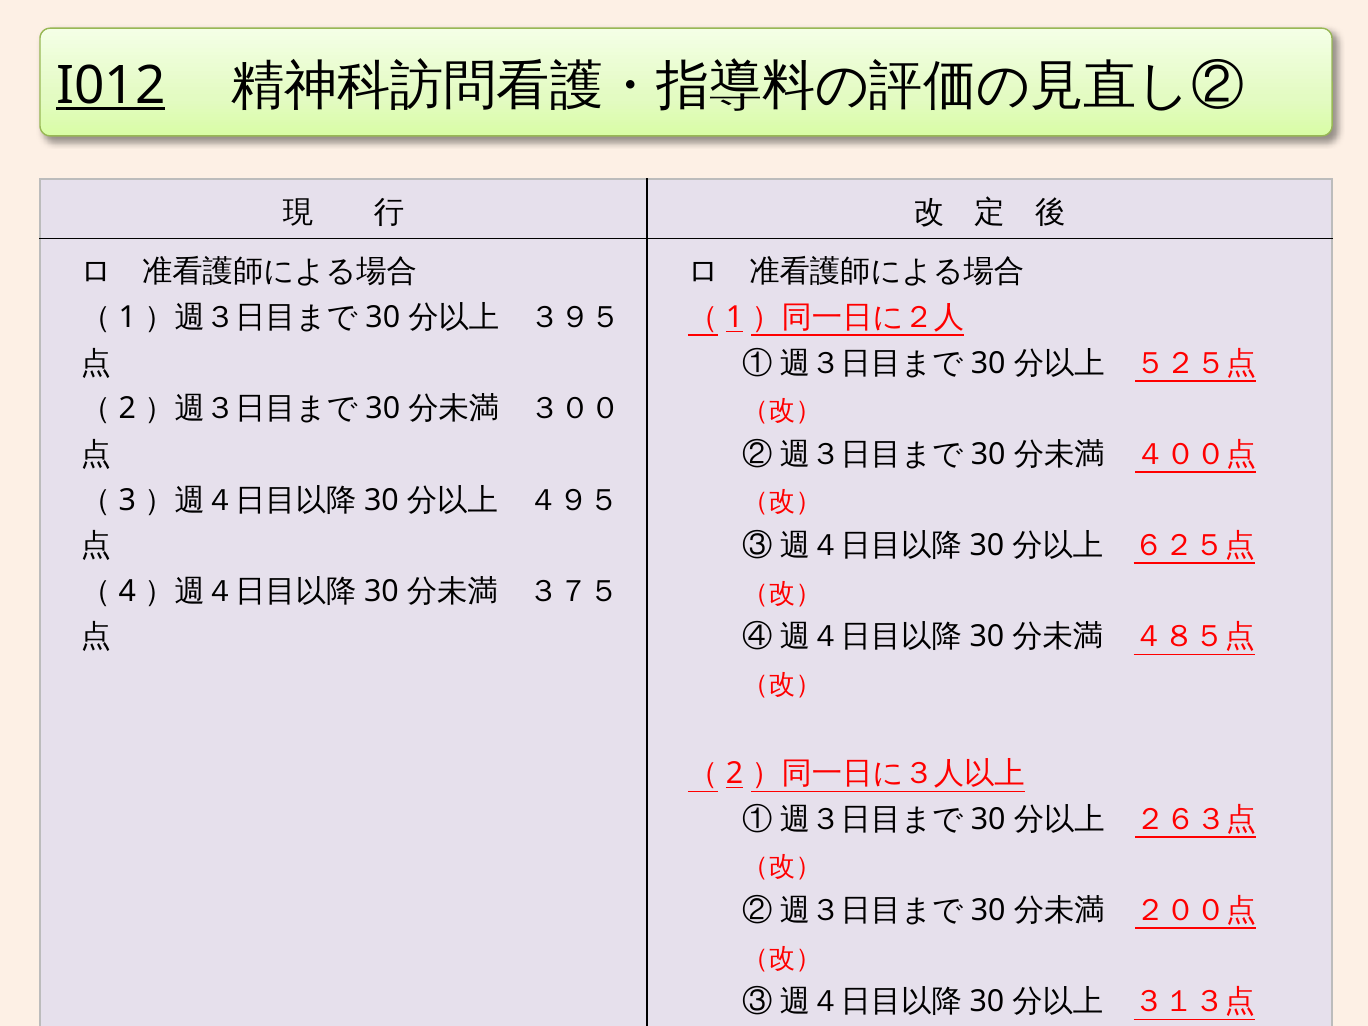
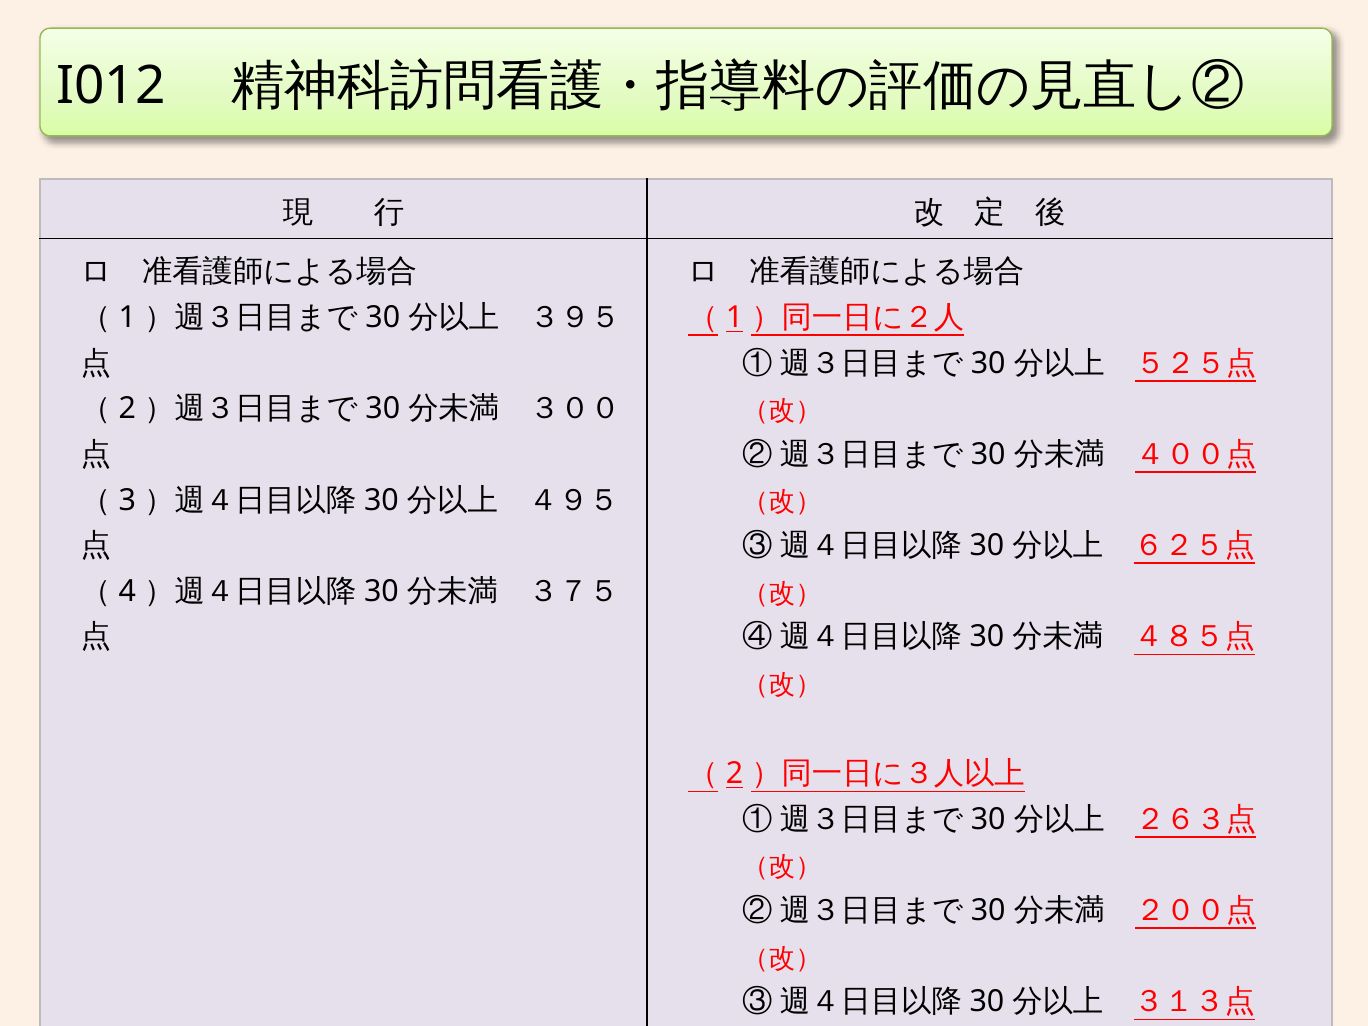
I012 underline: present -> none (111, 86)
